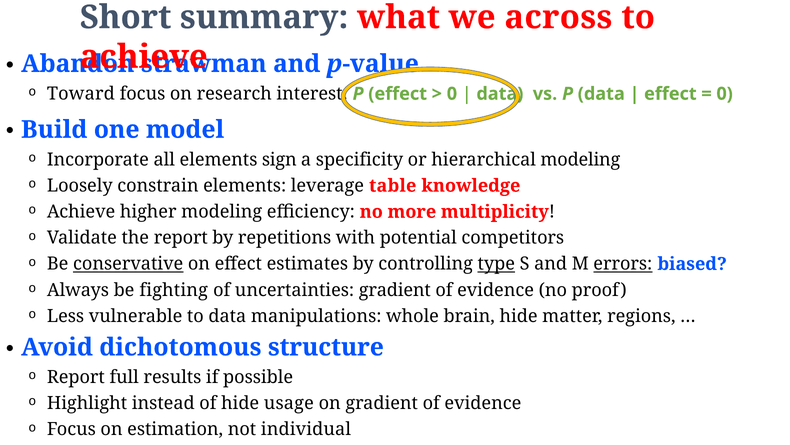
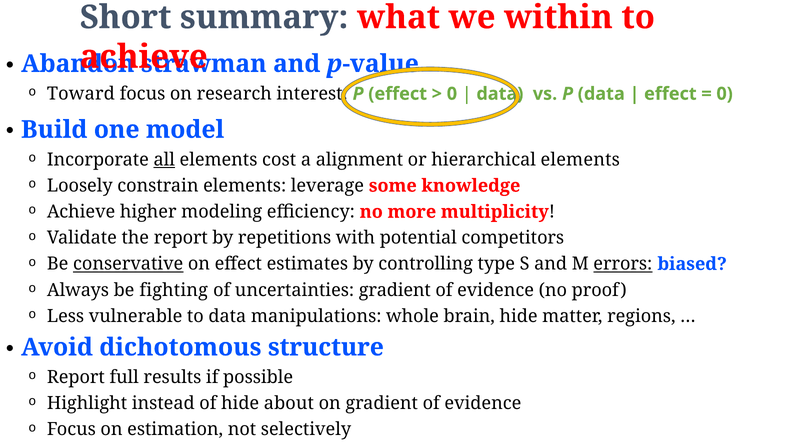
across: across -> within (558, 17)
all underline: none -> present (164, 159)
sign: sign -> cost (279, 159)
specificity: specificity -> alignment (360, 159)
hierarchical modeling: modeling -> elements (580, 159)
table: table -> some (393, 185)
type underline: present -> none (496, 264)
usage: usage -> about (289, 403)
individual: individual -> selectively (306, 429)
